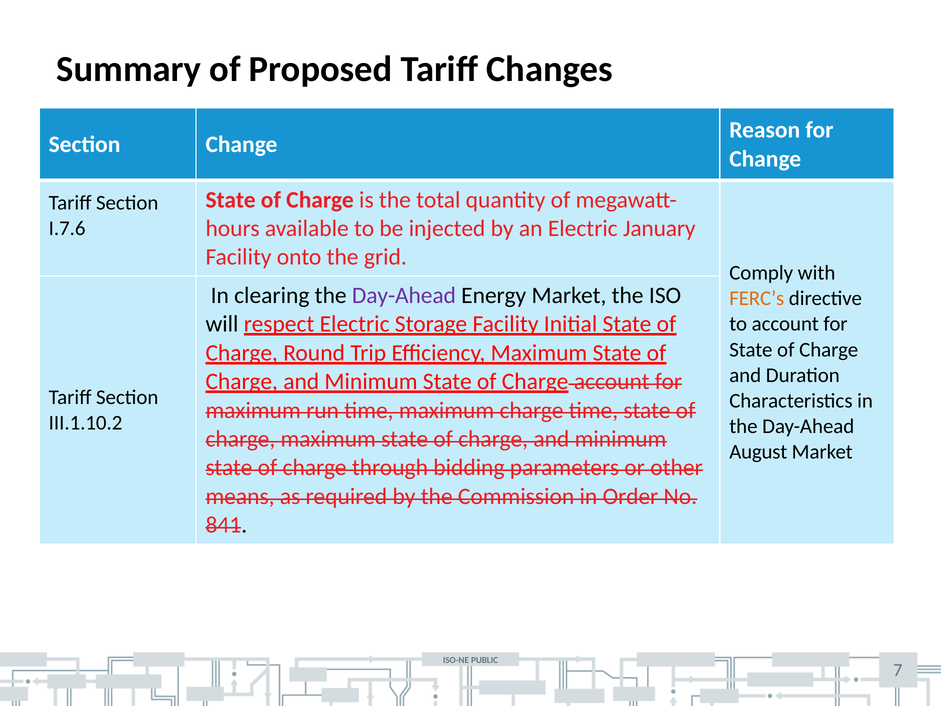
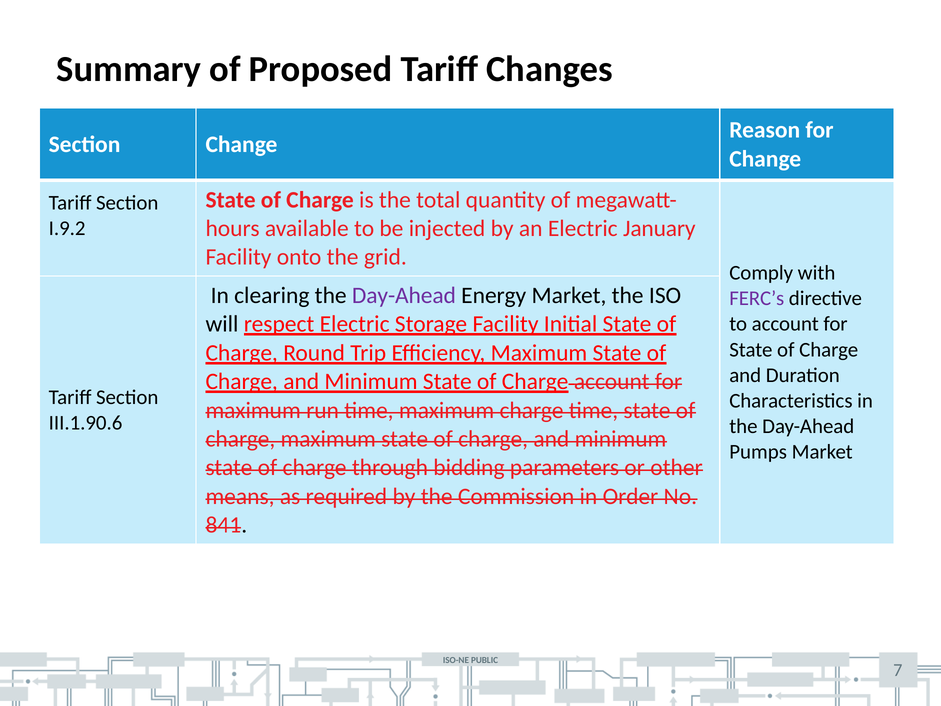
I.7.6: I.7.6 -> I.9.2 (67, 228)
FERC’s colour: orange -> purple (757, 298)
III.1.10.2: III.1.10.2 -> III.1.90.6 (86, 423)
August: August -> Pumps (758, 452)
